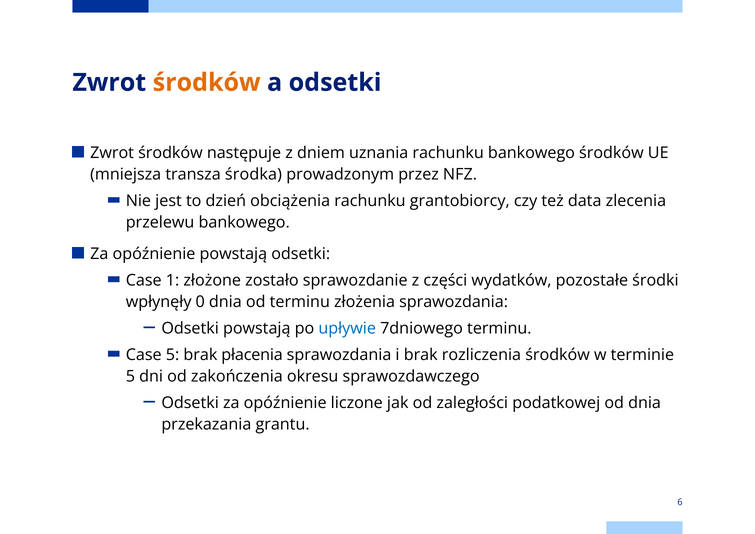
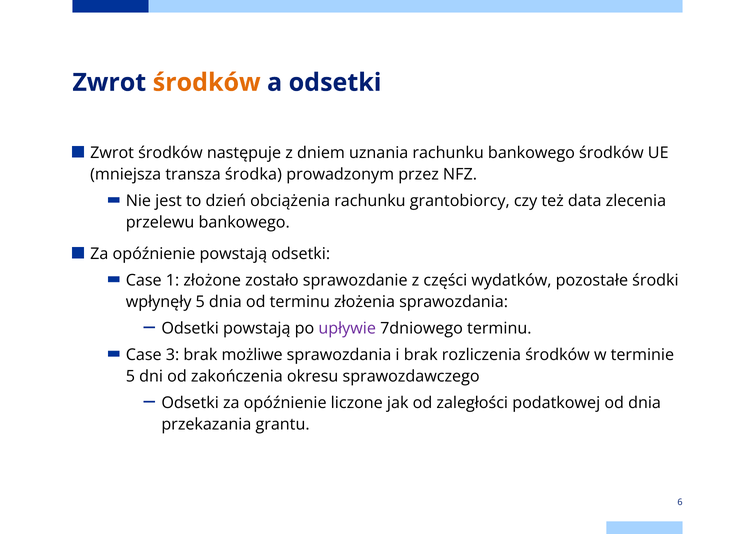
wpłynęły 0: 0 -> 5 (200, 302)
upływie colour: blue -> purple (347, 328)
Case 5: 5 -> 3 (173, 355)
płacenia: płacenia -> możliwe (252, 355)
